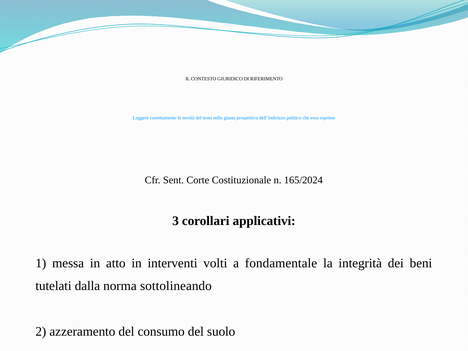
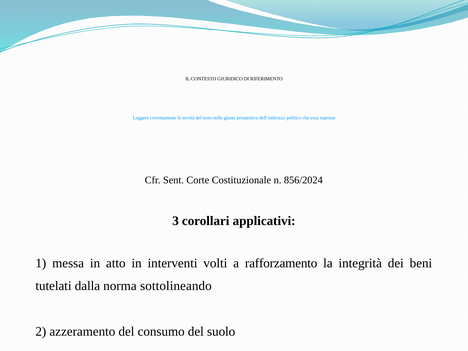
165/2024: 165/2024 -> 856/2024 (303, 180)
fondamentale: fondamentale -> rafforzamento (281, 263)
